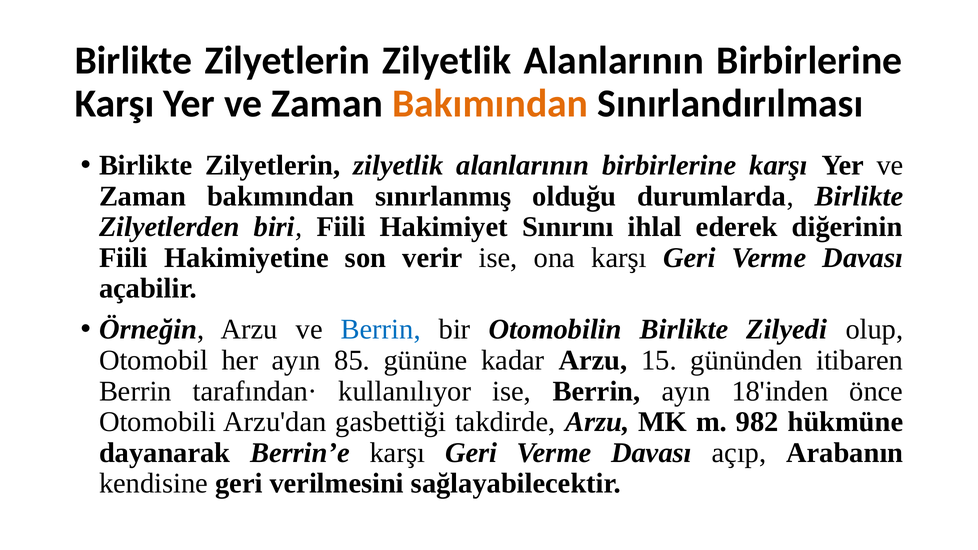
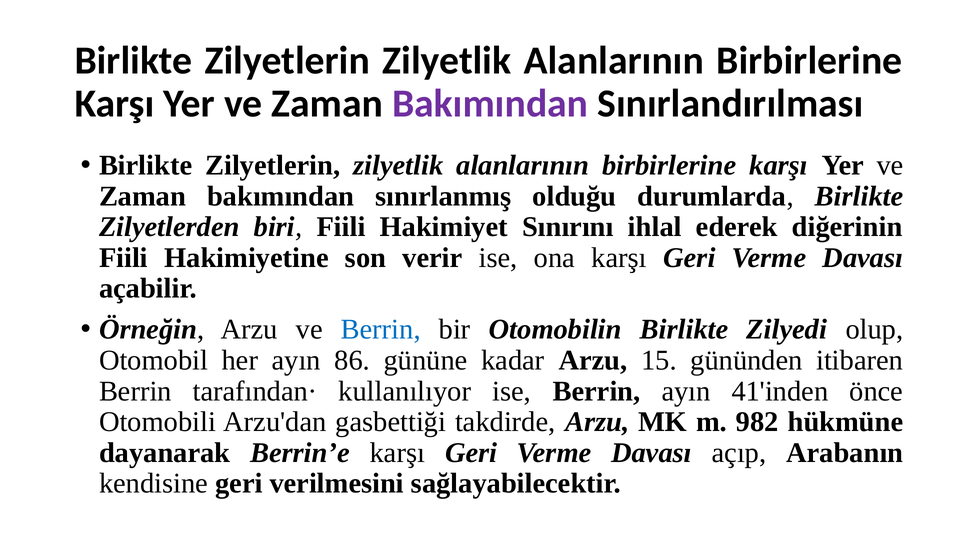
Bakımından colour: orange -> purple (490, 104)
85: 85 -> 86 (352, 360)
18'inden: 18'inden -> 41'inden (780, 391)
